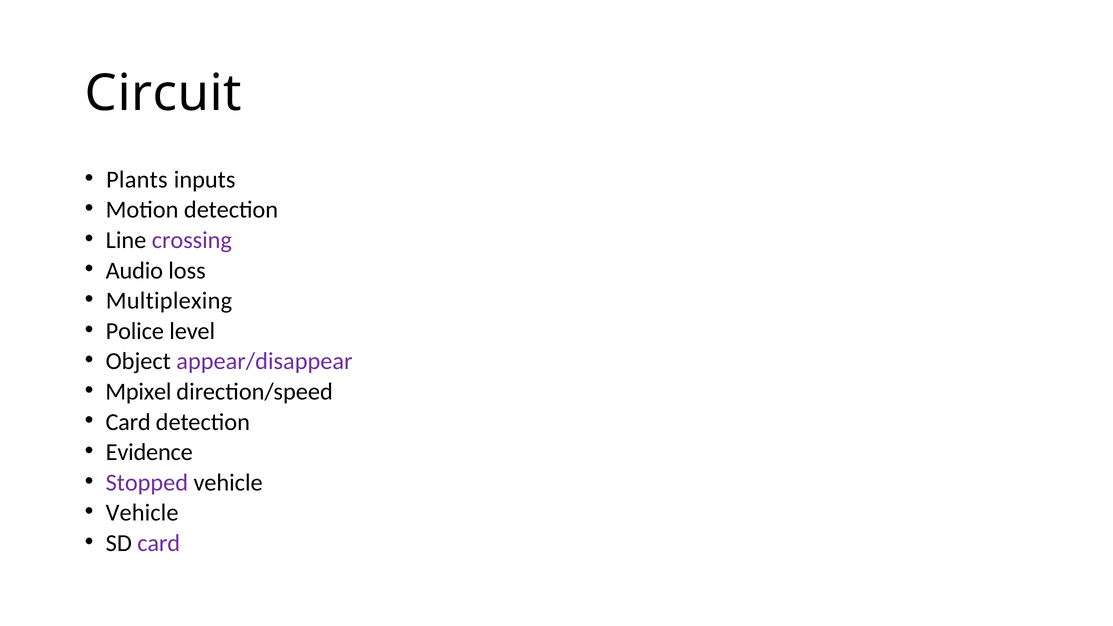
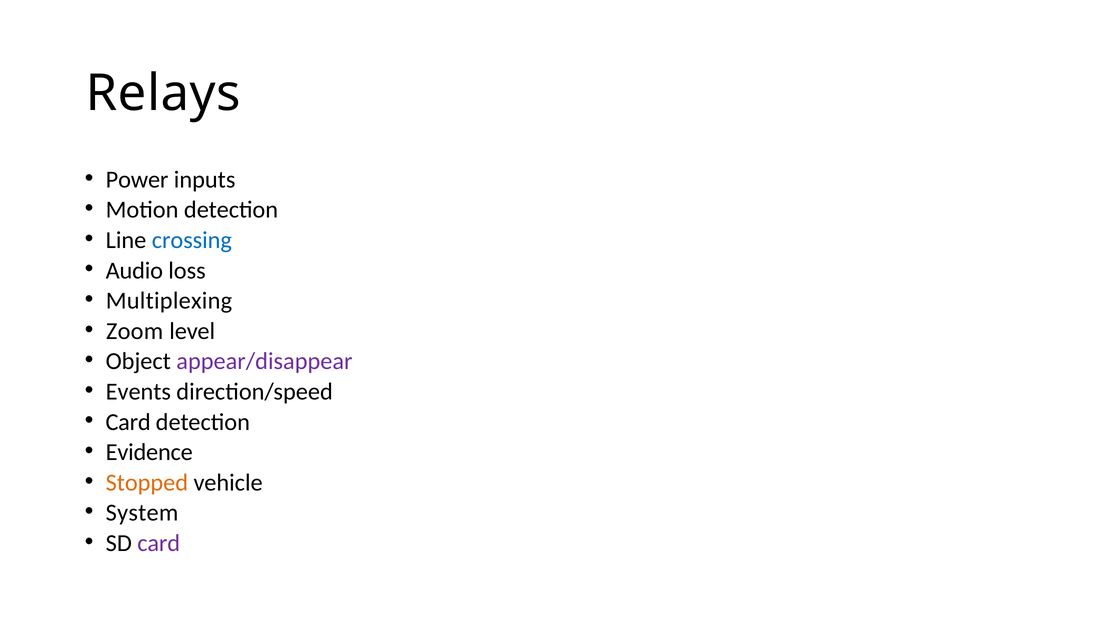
Circuit: Circuit -> Relays (163, 93)
Plants: Plants -> Power (137, 180)
crossing colour: purple -> blue (192, 240)
Police: Police -> Zoom (135, 331)
Mpixel: Mpixel -> Events (138, 392)
Stopped colour: purple -> orange (147, 483)
Vehicle: Vehicle -> System (142, 513)
